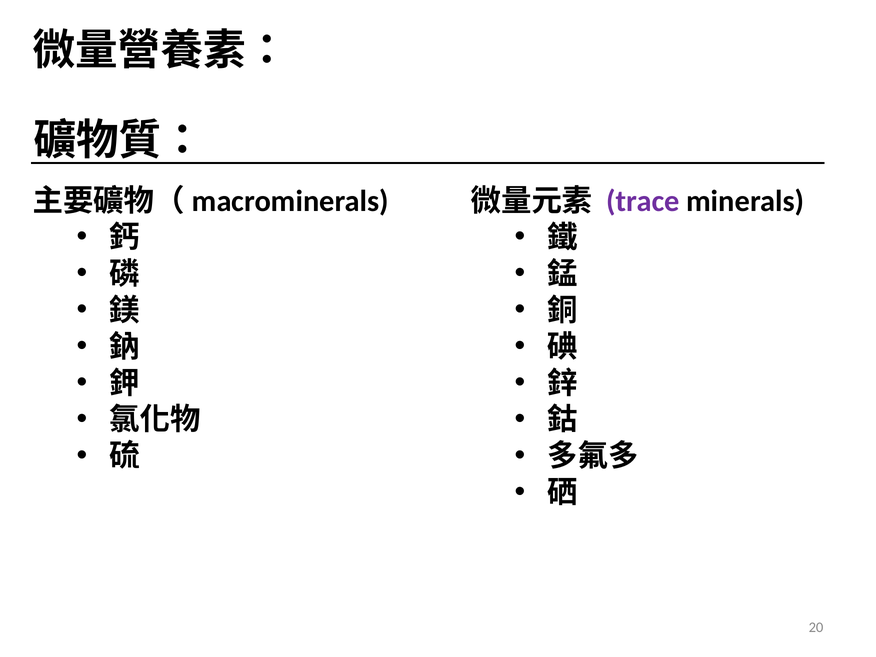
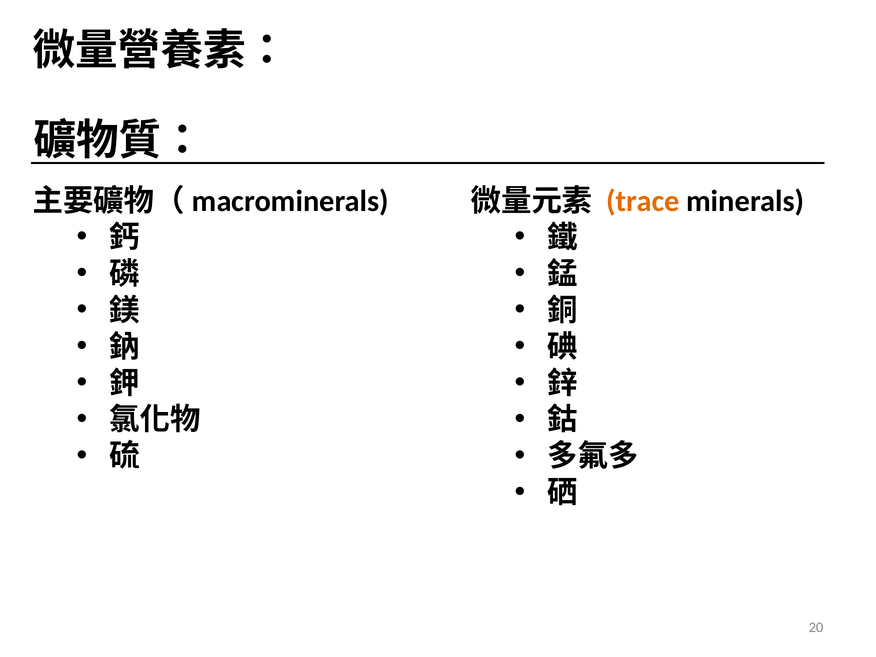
trace colour: purple -> orange (643, 201)
